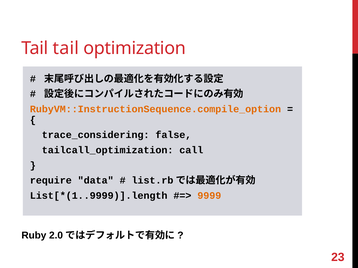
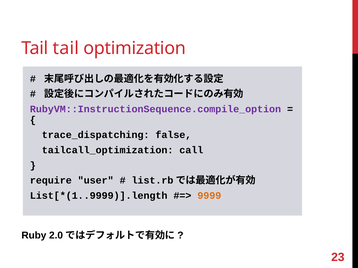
RubyVM::InstructionSequence.compile_option colour: orange -> purple (155, 109)
trace_considering: trace_considering -> trace_dispatching (96, 135)
data: data -> user (96, 181)
